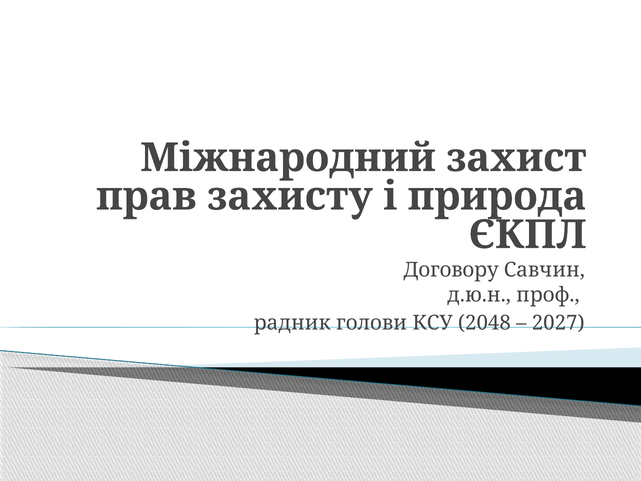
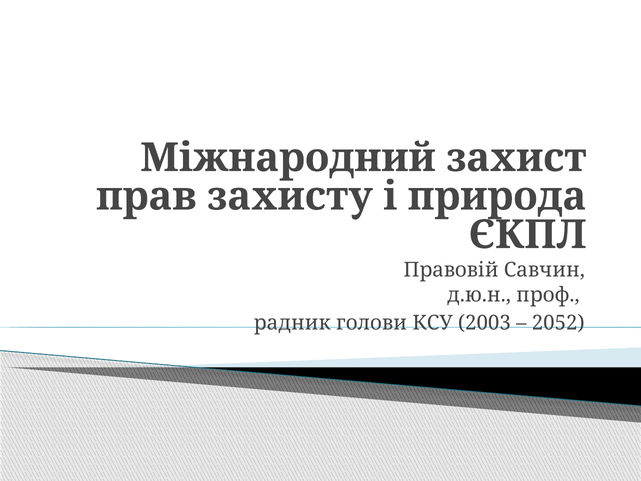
Договору: Договору -> Правовій (451, 270)
2048: 2048 -> 2003 (484, 323)
2027: 2027 -> 2052 (558, 323)
